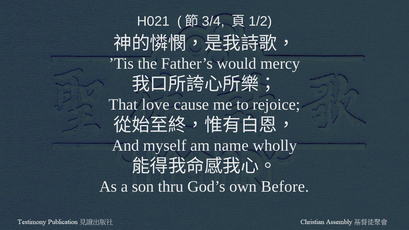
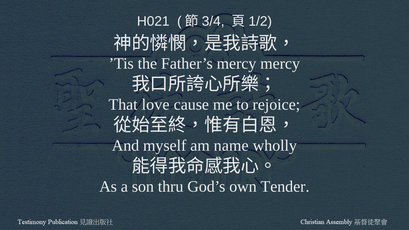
Father’s would: would -> mercy (237, 64)
Before: Before -> Tender (285, 186)
